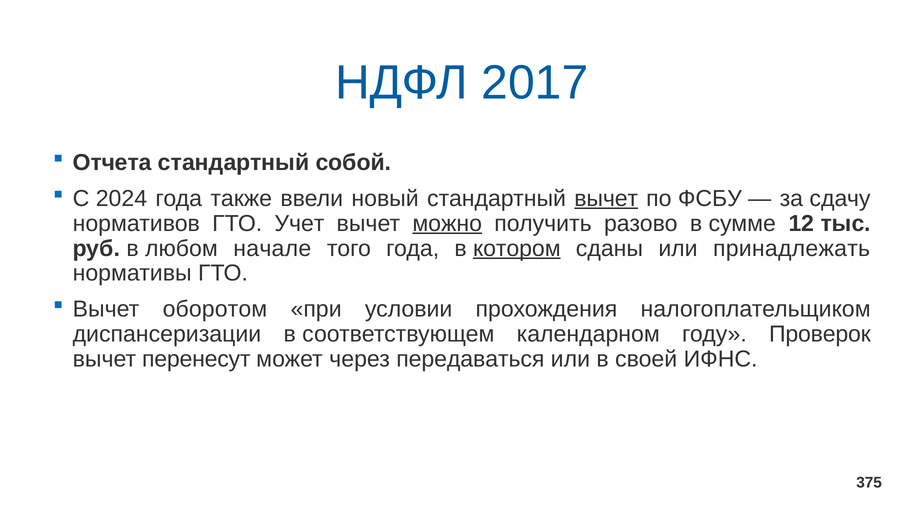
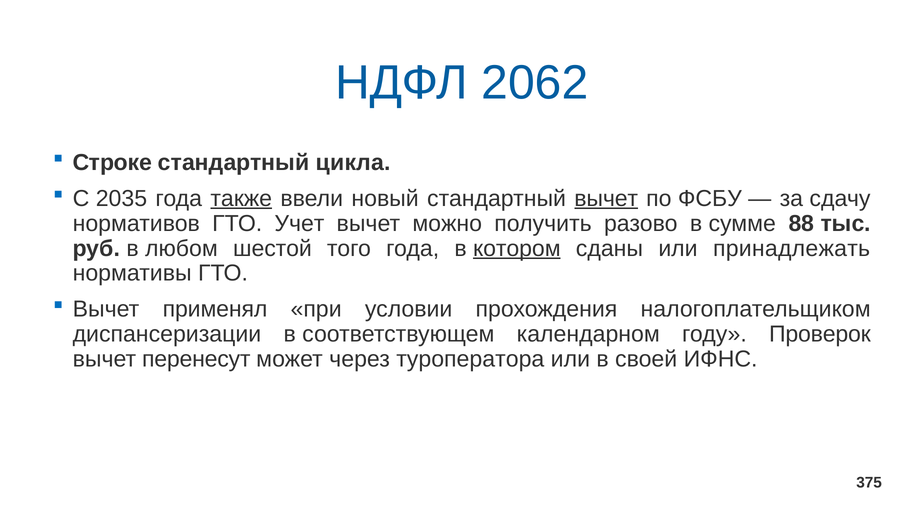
2017: 2017 -> 2062 (535, 83)
Отчета: Отчета -> Строке (112, 162)
собой: собой -> цикла (353, 162)
2024: 2024 -> 2035 (121, 198)
также underline: none -> present (241, 198)
можно underline: present -> none (447, 223)
12: 12 -> 88 (801, 223)
начале: начале -> шестой (272, 248)
оборотом: оборотом -> применял (215, 309)
передаваться: передаваться -> туроператора (470, 359)
